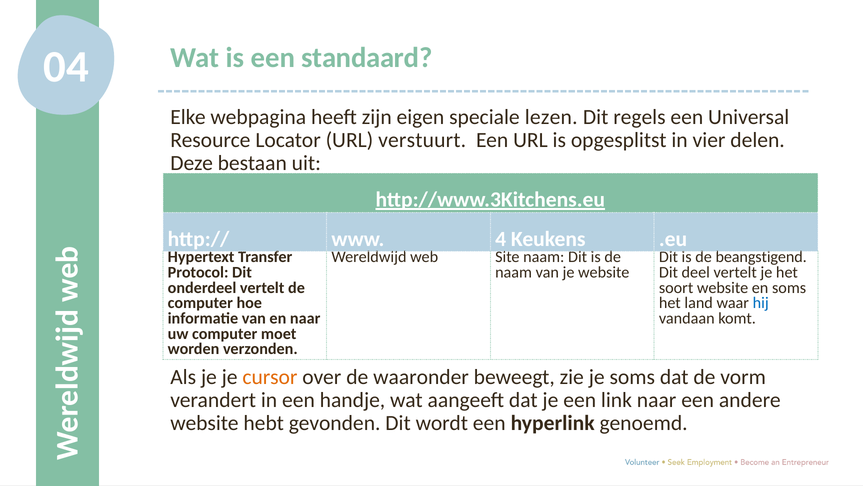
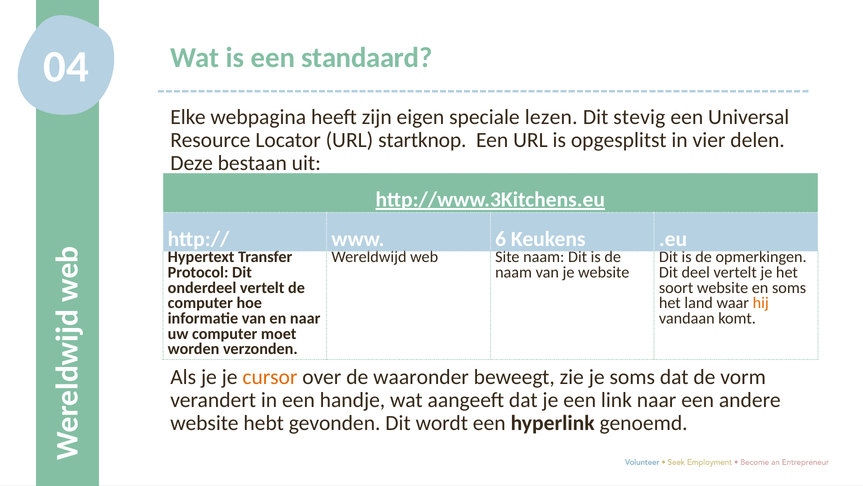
regels: regels -> stevig (639, 117)
verstuurt: verstuurt -> startknop (422, 140)
4: 4 -> 6 (501, 239)
beangstigend: beangstigend -> opmerkingen (761, 257)
hij colour: blue -> orange (761, 303)
